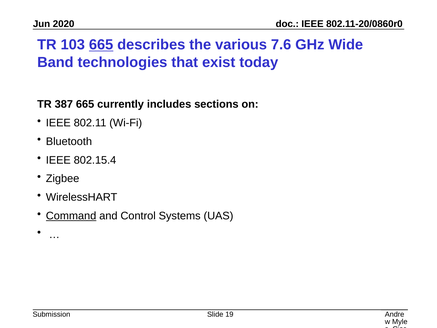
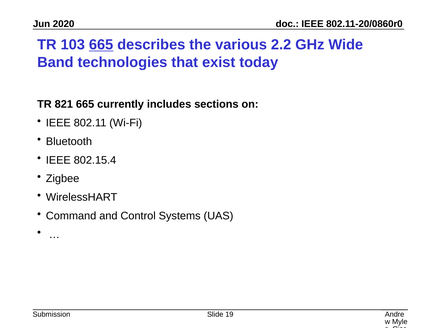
7.6: 7.6 -> 2.2 (281, 45)
387: 387 -> 821 (64, 104)
Command underline: present -> none (71, 216)
